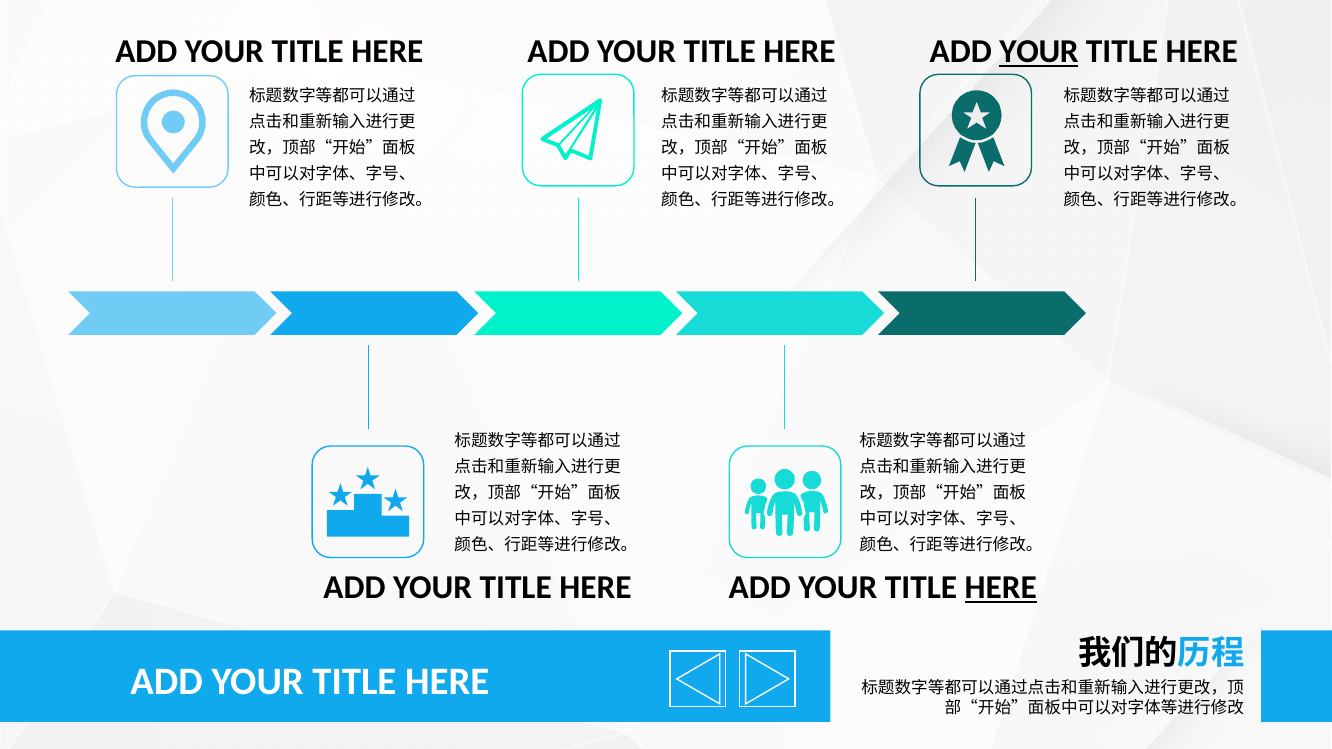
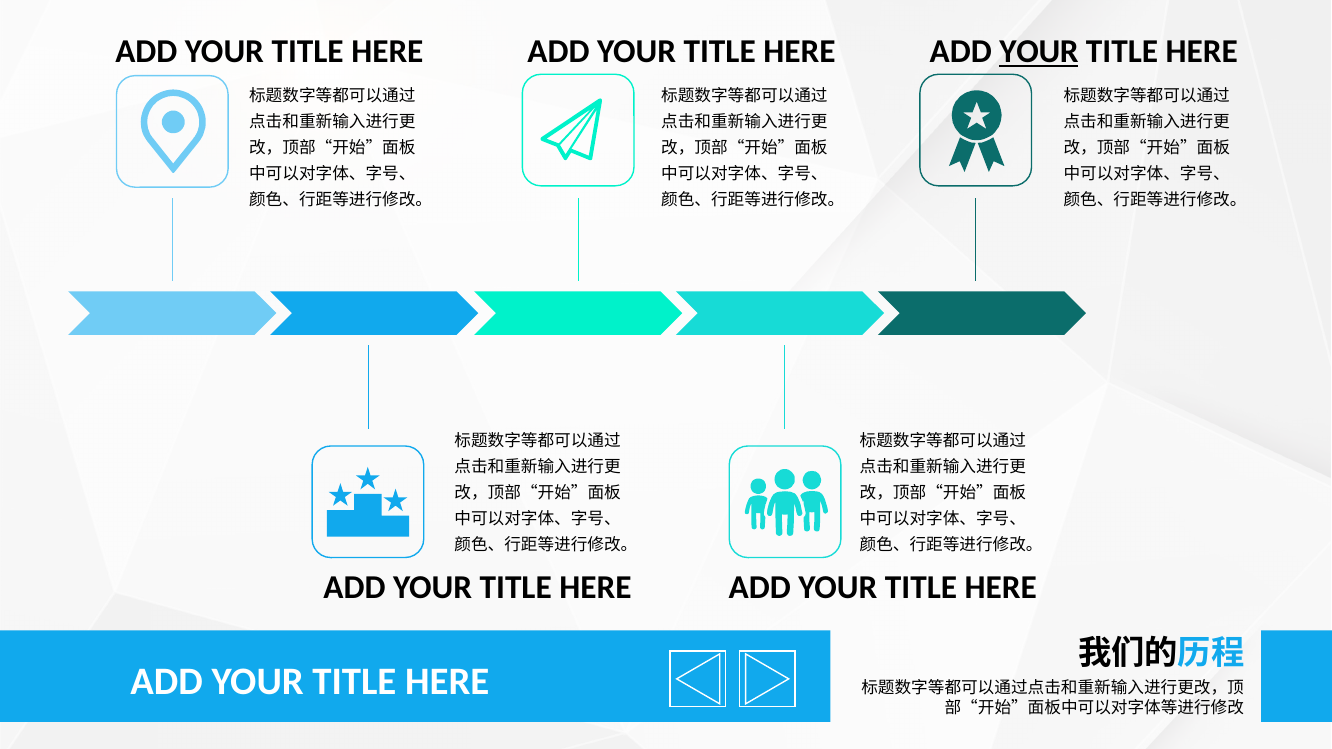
HERE underline: present -> none (1001, 588)
